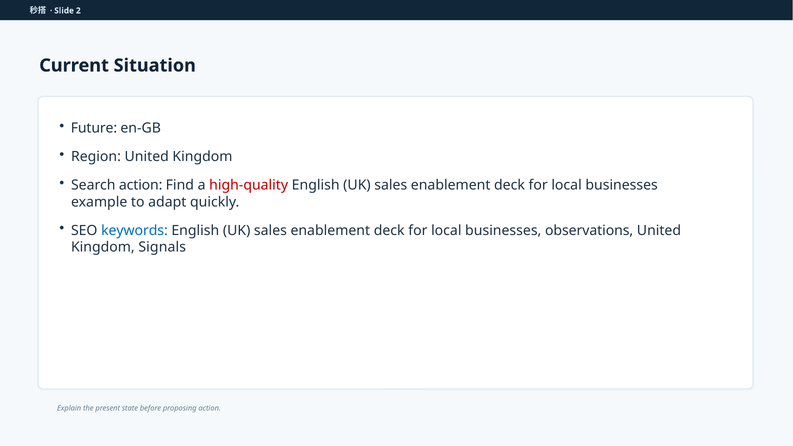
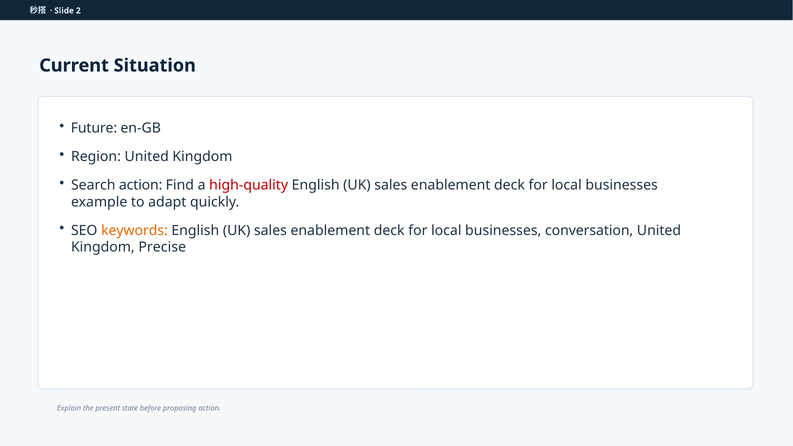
keywords colour: blue -> orange (134, 230)
observations: observations -> conversation (589, 230)
Signals: Signals -> Precise (162, 247)
